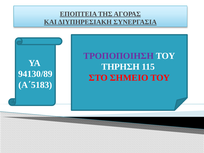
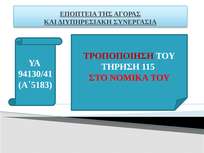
ΤΡΟΠΟΠΟΙΗΣΗ colour: purple -> red (119, 56)
94130/89: 94130/89 -> 94130/41 (35, 74)
ΣΗΜΕΙΟ: ΣΗΜΕΙΟ -> ΝΟΜΙΚΑ (129, 78)
